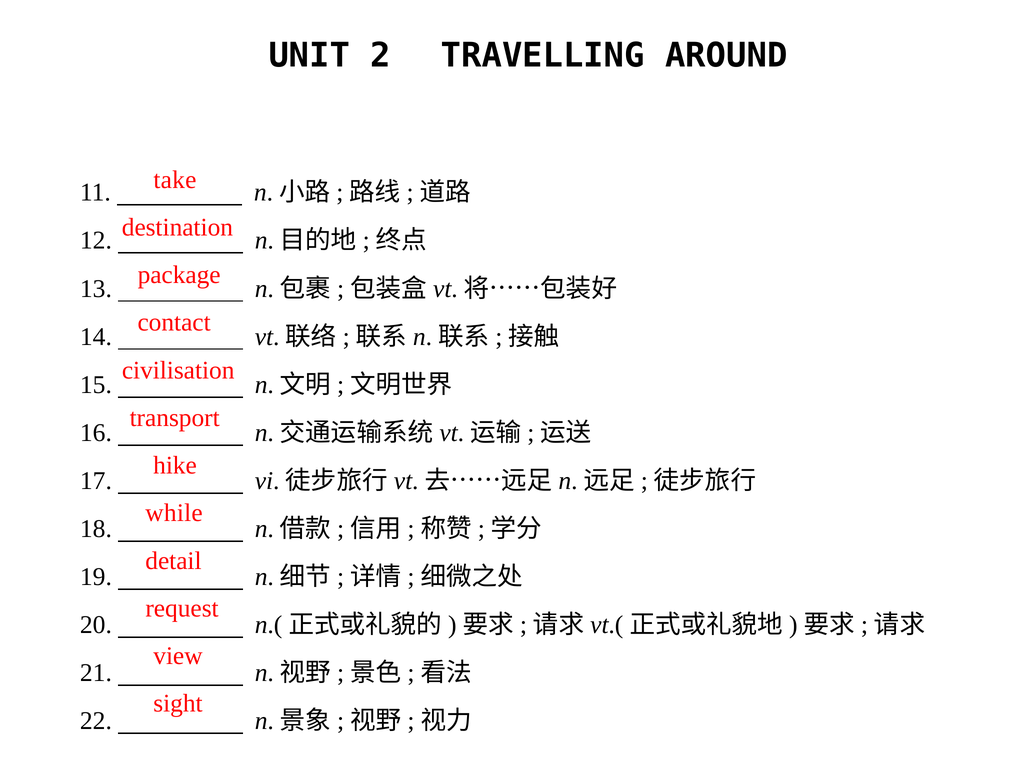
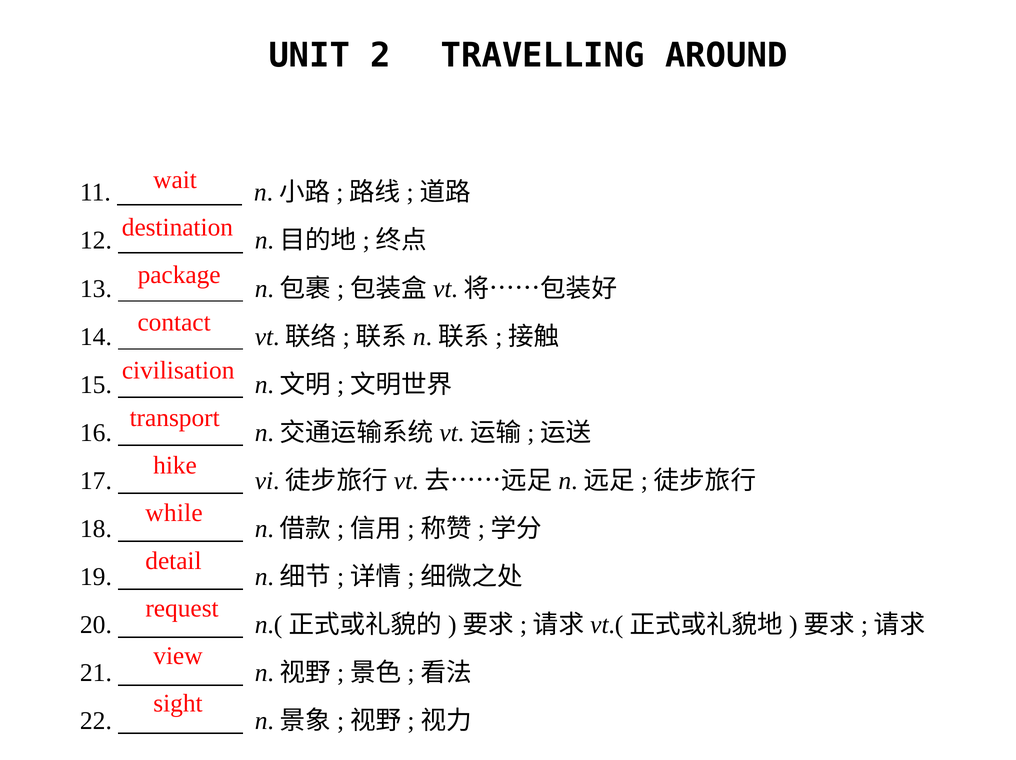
take: take -> wait (175, 180)
